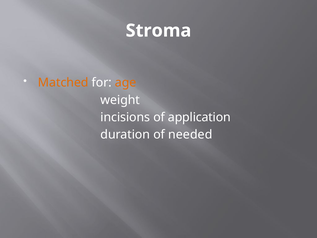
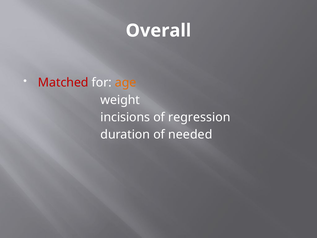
Stroma: Stroma -> Overall (158, 31)
Matched colour: orange -> red (63, 83)
application: application -> regression (199, 117)
